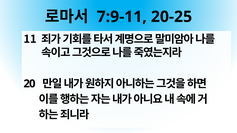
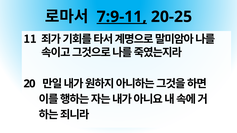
7:9-11 underline: none -> present (122, 17)
